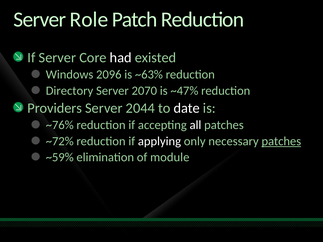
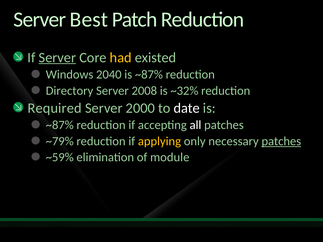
Role: Role -> Best (89, 20)
Server underline: none -> present (57, 58)
had colour: white -> yellow (121, 58)
2096: 2096 -> 2040 (109, 75)
~63%: ~63% -> ~87% (149, 75)
2070: 2070 -> 2008 (144, 91)
~47%: ~47% -> ~32% (184, 91)
Providers: Providers -> Required (55, 108)
2044: 2044 -> 2000 (140, 108)
~76%: ~76% -> ~87% (60, 125)
~72%: ~72% -> ~79% (60, 141)
applying colour: white -> yellow (159, 141)
